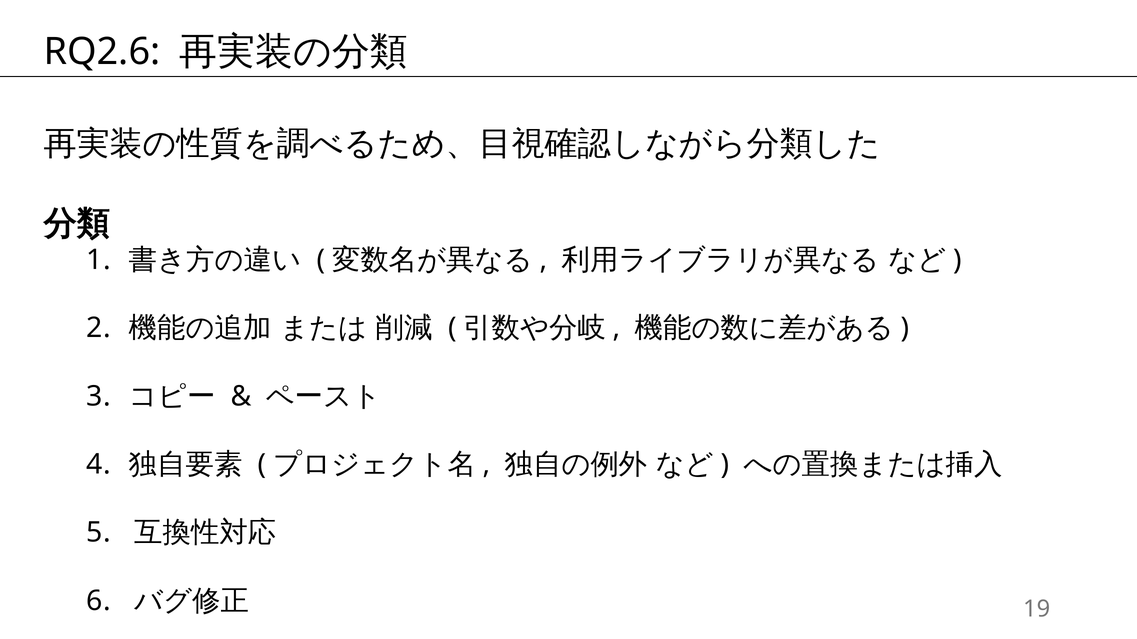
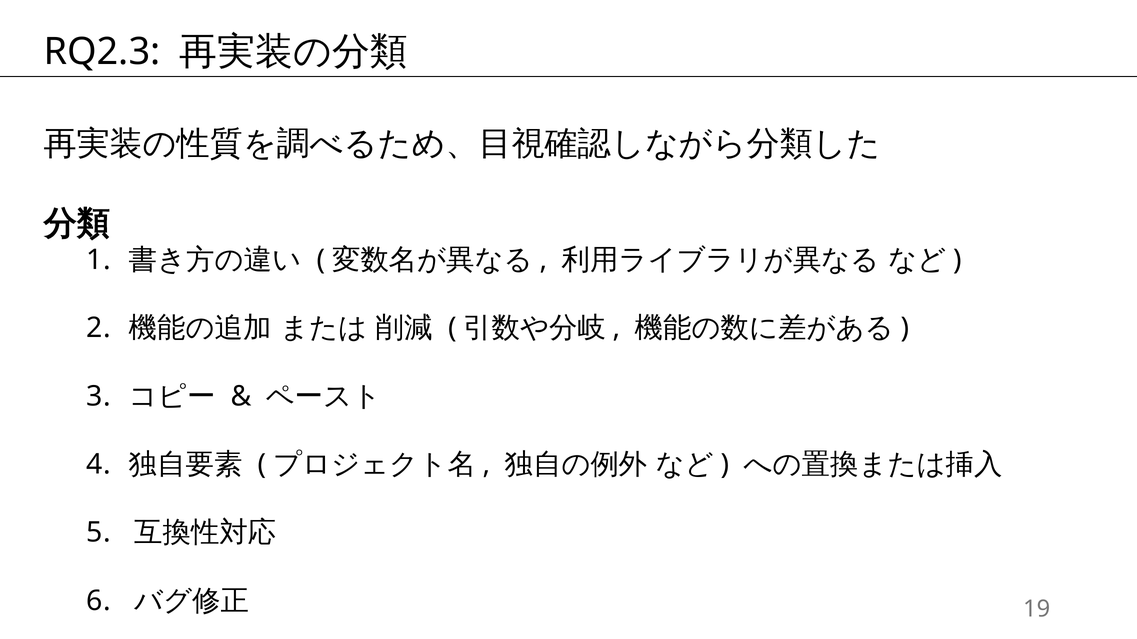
RQ2.6: RQ2.6 -> RQ2.3 (102, 52)
